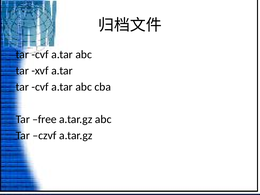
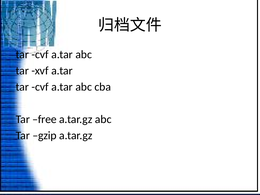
czvf: czvf -> gzip (45, 135)
